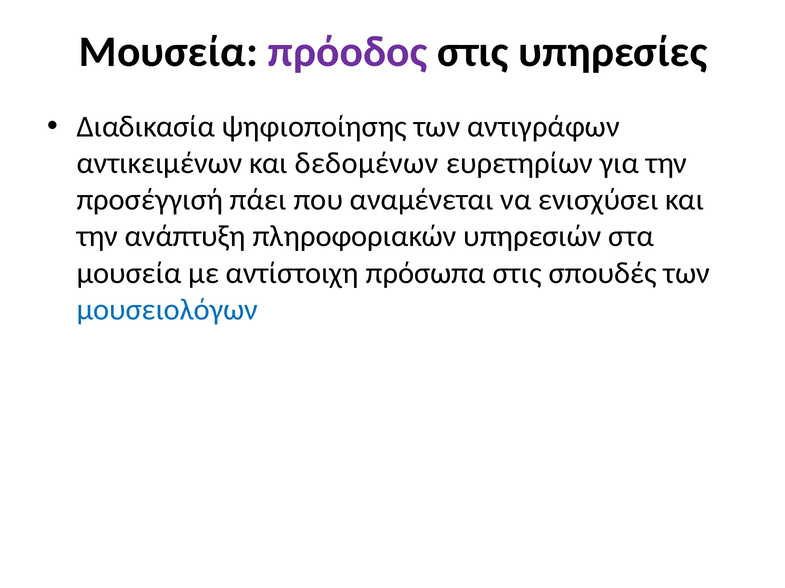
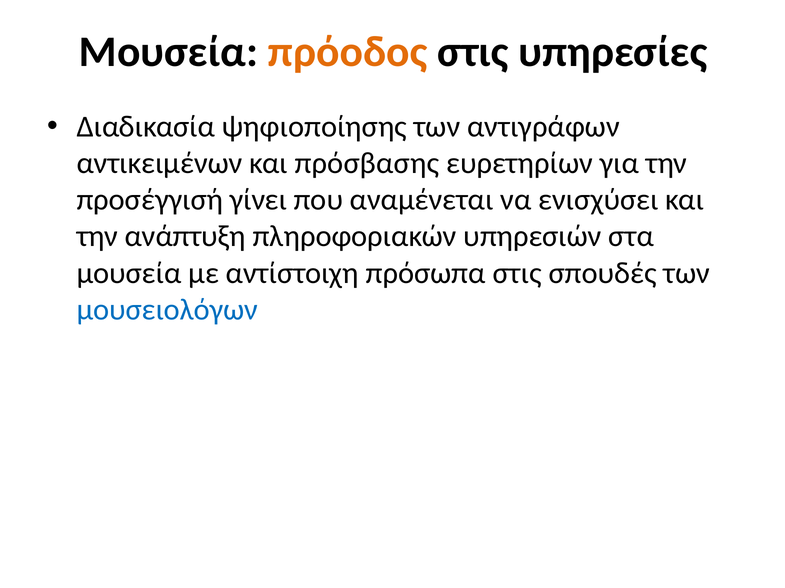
πρόοδος colour: purple -> orange (348, 52)
δεδομένων: δεδομένων -> πρόσβασης (367, 164)
πάει: πάει -> γίνει (258, 200)
